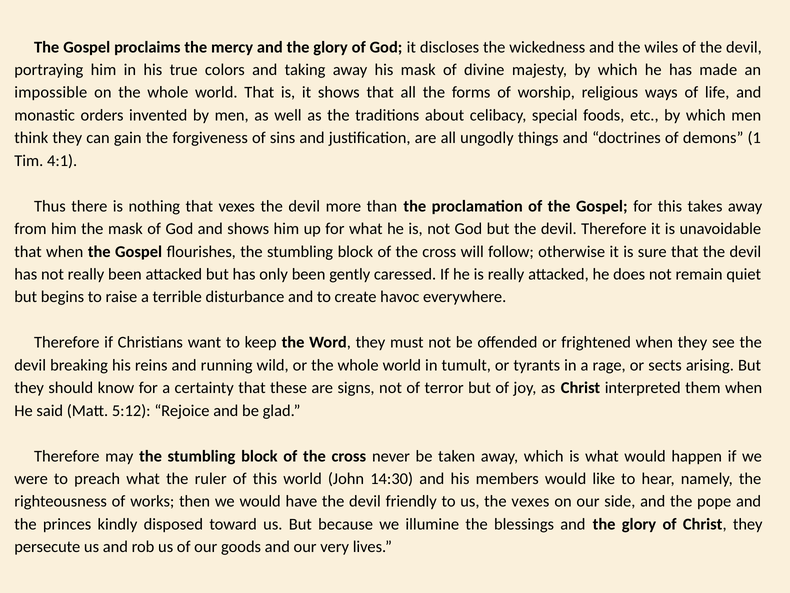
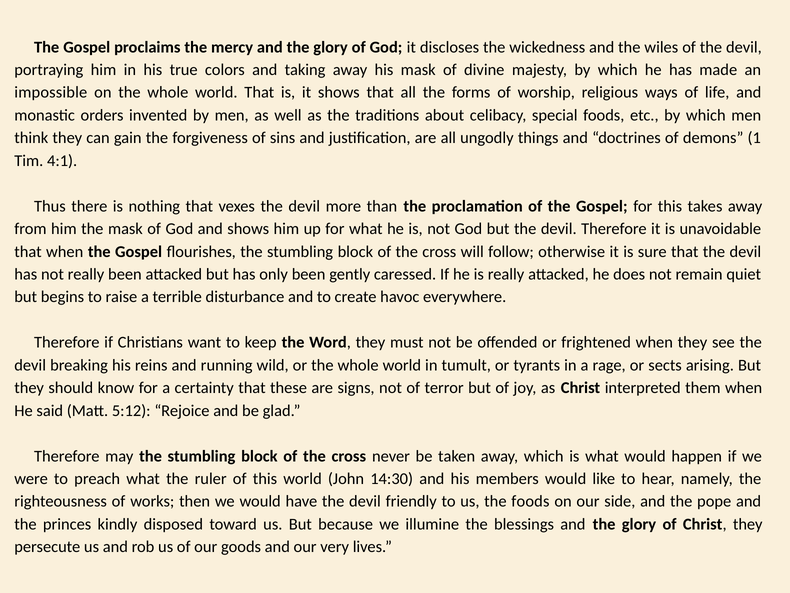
the vexes: vexes -> foods (530, 501)
